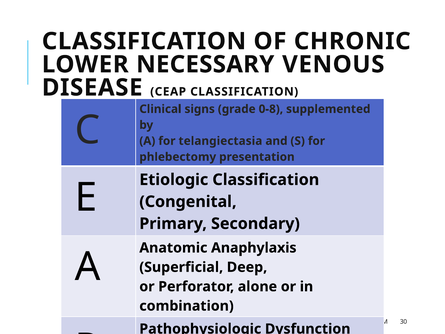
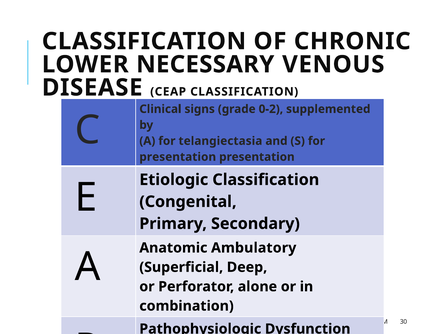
0-8: 0-8 -> 0-2 (271, 109)
phlebectomy: phlebectomy -> presentation (178, 157)
Anaphylaxis: Anaphylaxis -> Ambulatory (254, 248)
